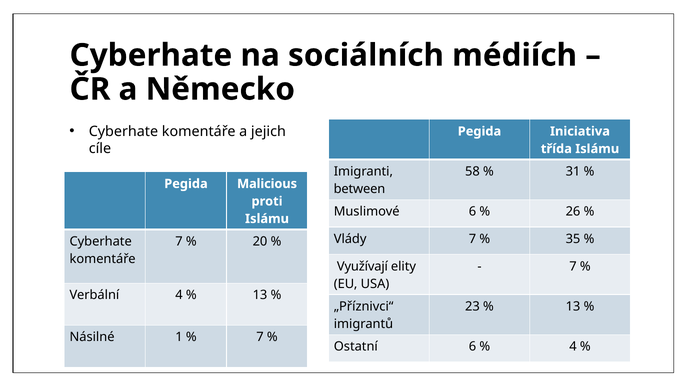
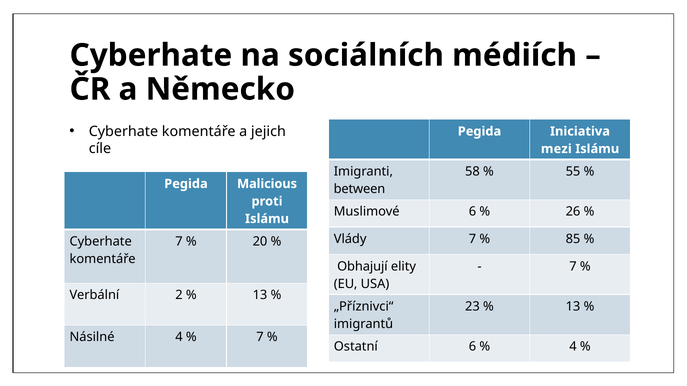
třída: třída -> mezi (556, 149)
31: 31 -> 55 (573, 172)
35: 35 -> 85 (573, 239)
Využívají: Využívají -> Obhajují (362, 267)
Verbální 4: 4 -> 2 (179, 296)
Násilné 1: 1 -> 4 (179, 338)
